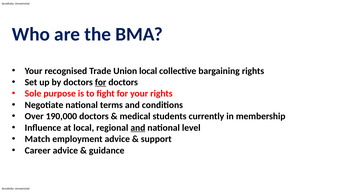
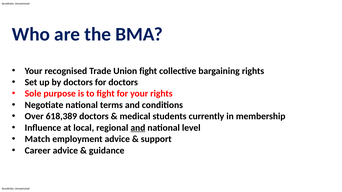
Union local: local -> fight (148, 71)
for underline: present -> none (101, 82)
190,000: 190,000 -> 618,389 (61, 117)
